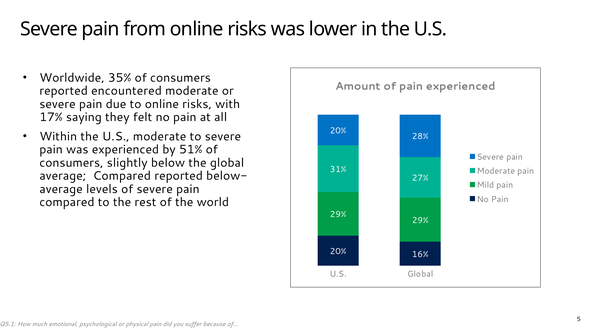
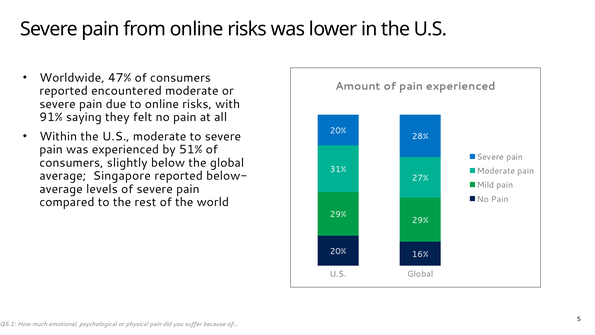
35%: 35% -> 47% (120, 78)
17%: 17% -> 91% (51, 117)
average Compared: Compared -> Singapore (122, 176)
